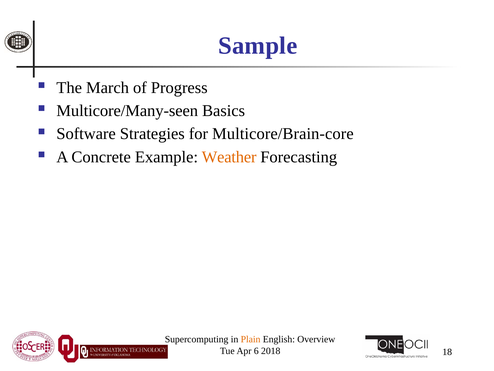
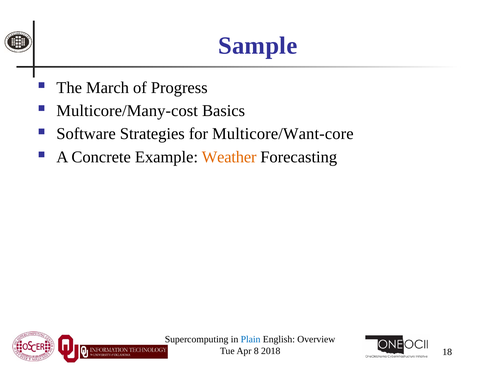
Multicore/Many-seen: Multicore/Many-seen -> Multicore/Many-cost (127, 111)
Multicore/Brain-core: Multicore/Brain-core -> Multicore/Want-core (283, 134)
Plain colour: orange -> blue (251, 339)
6: 6 -> 8 (256, 351)
